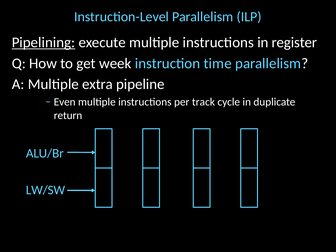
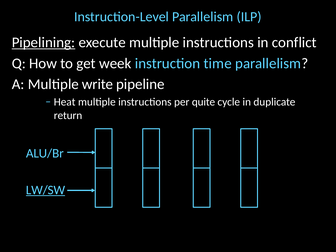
register: register -> conflict (294, 42)
extra: extra -> write (98, 84)
Even: Even -> Heat (65, 102)
track: track -> quite (204, 102)
LW/SW underline: none -> present (45, 190)
